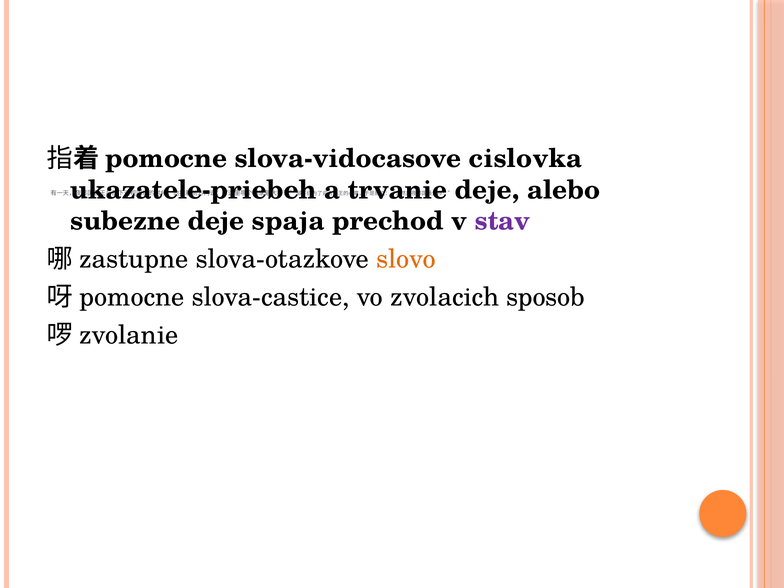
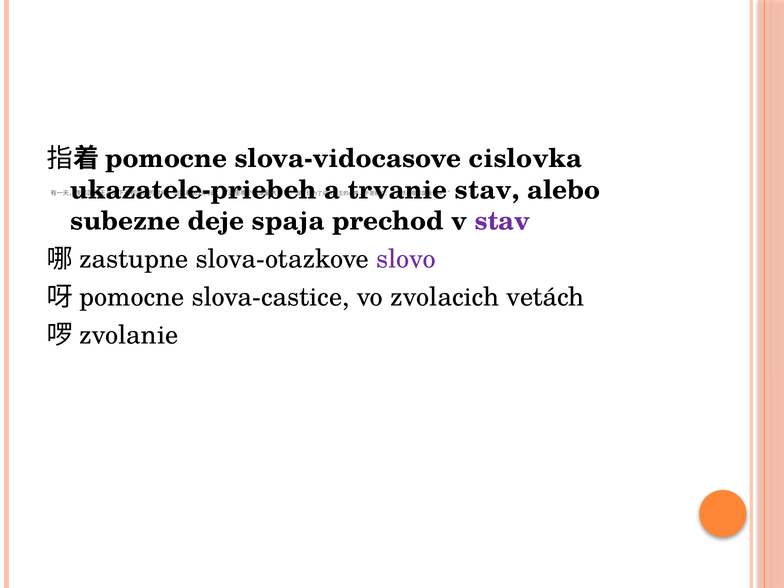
trvanie deje: deje -> stav (487, 190)
slovo colour: orange -> purple (406, 259)
sposob: sposob -> vetách (545, 297)
